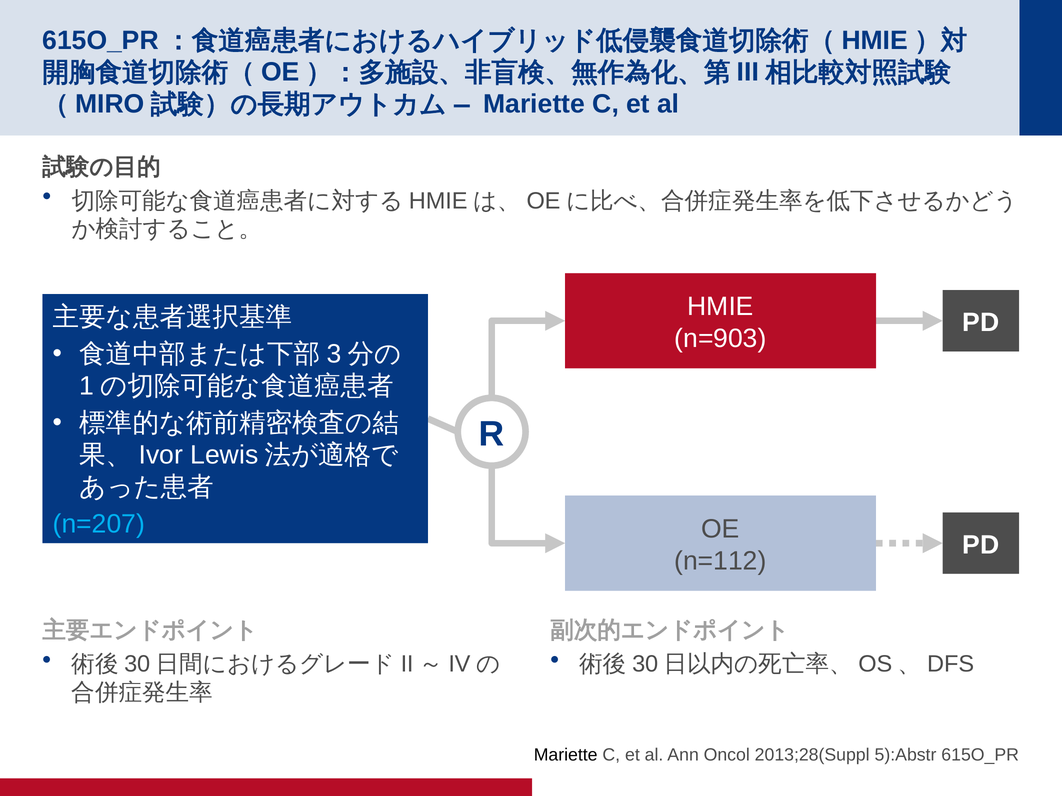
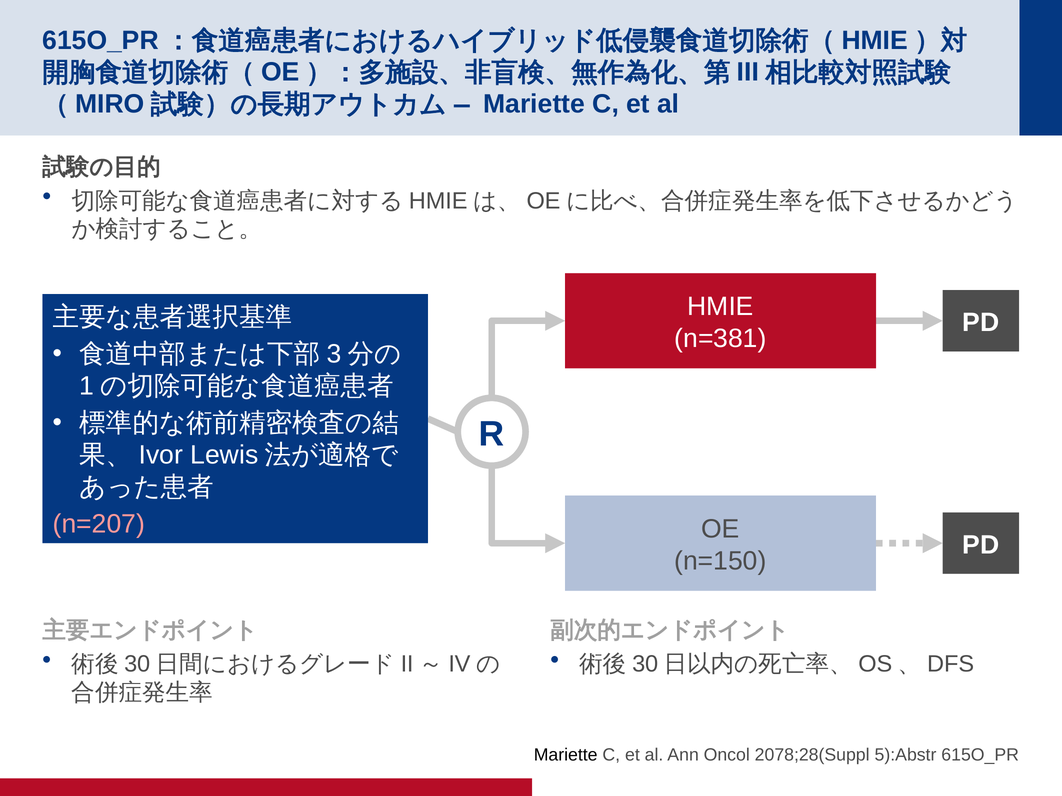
n=903: n=903 -> n=381 (721, 339)
n=207 colour: light blue -> pink (99, 524)
n=112: n=112 -> n=150 (720, 561)
2013;28(Suppl: 2013;28(Suppl -> 2078;28(Suppl (812, 755)
